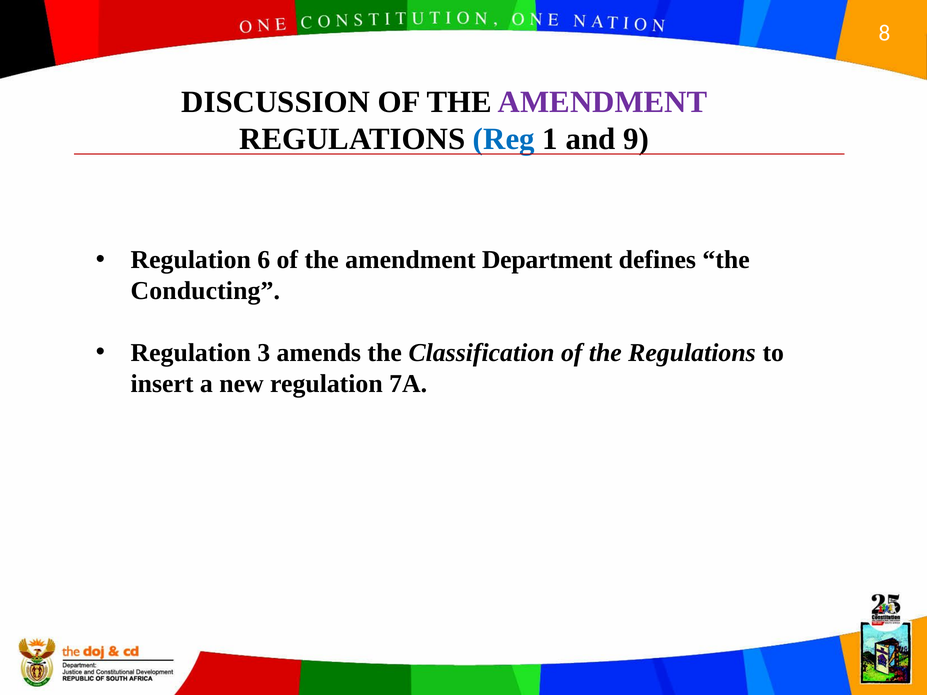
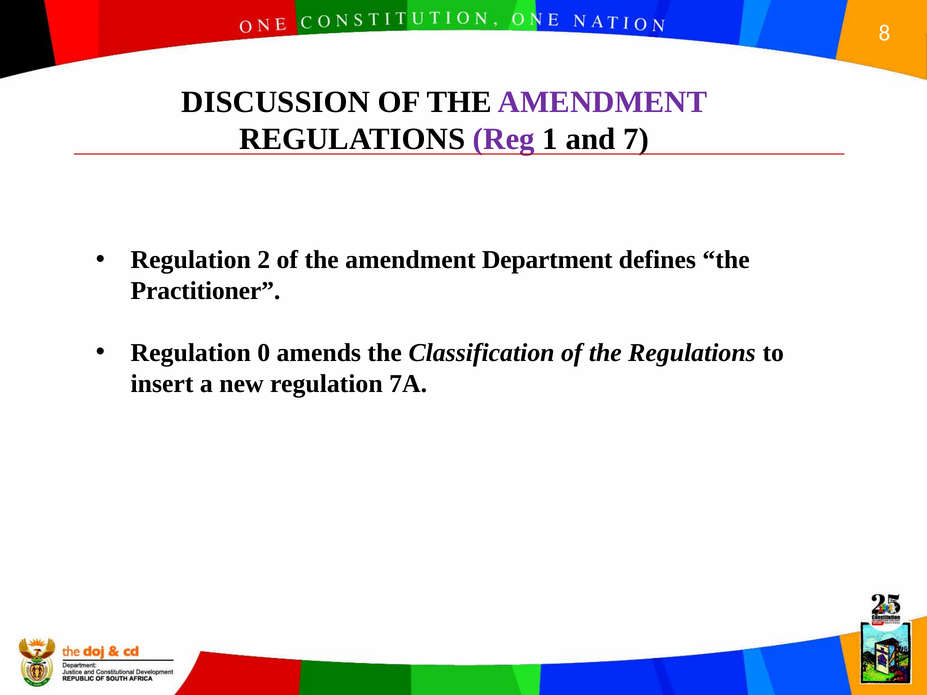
Reg colour: blue -> purple (504, 139)
9: 9 -> 7 (636, 139)
6: 6 -> 2 (264, 260)
Conducting: Conducting -> Practitioner (205, 291)
3: 3 -> 0 (264, 353)
